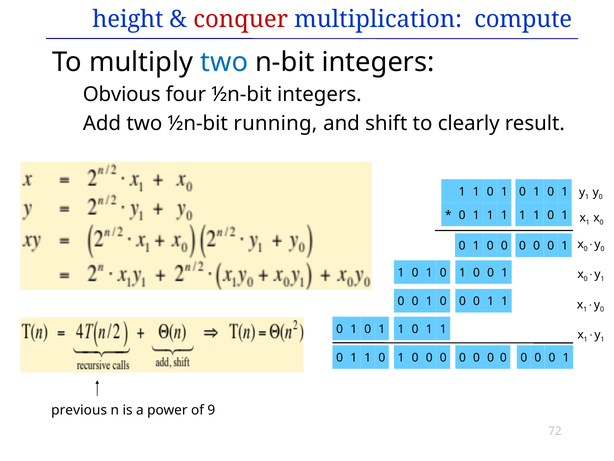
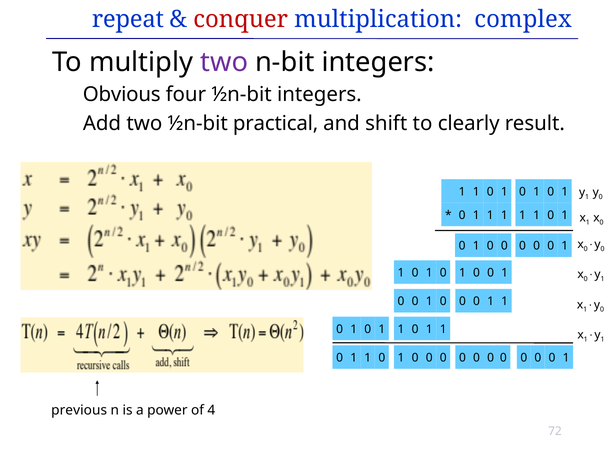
height: height -> repeat (128, 20)
compute: compute -> complex (523, 20)
two colour: blue -> purple (224, 62)
running: running -> practical (276, 123)
9: 9 -> 4 (211, 410)
